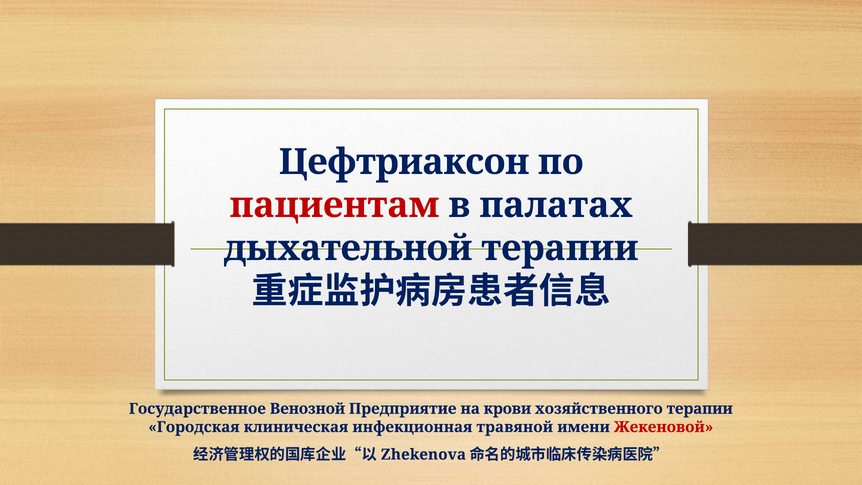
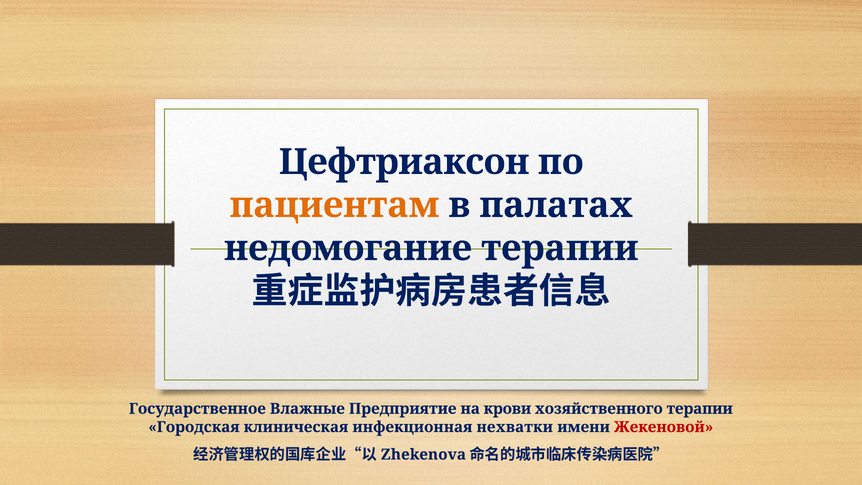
пациентам colour: red -> orange (334, 205)
дыхательной: дыхательной -> недомогание (348, 248)
Венозной: Венозной -> Влажные (307, 409)
травяной: травяной -> нехватки (515, 427)
